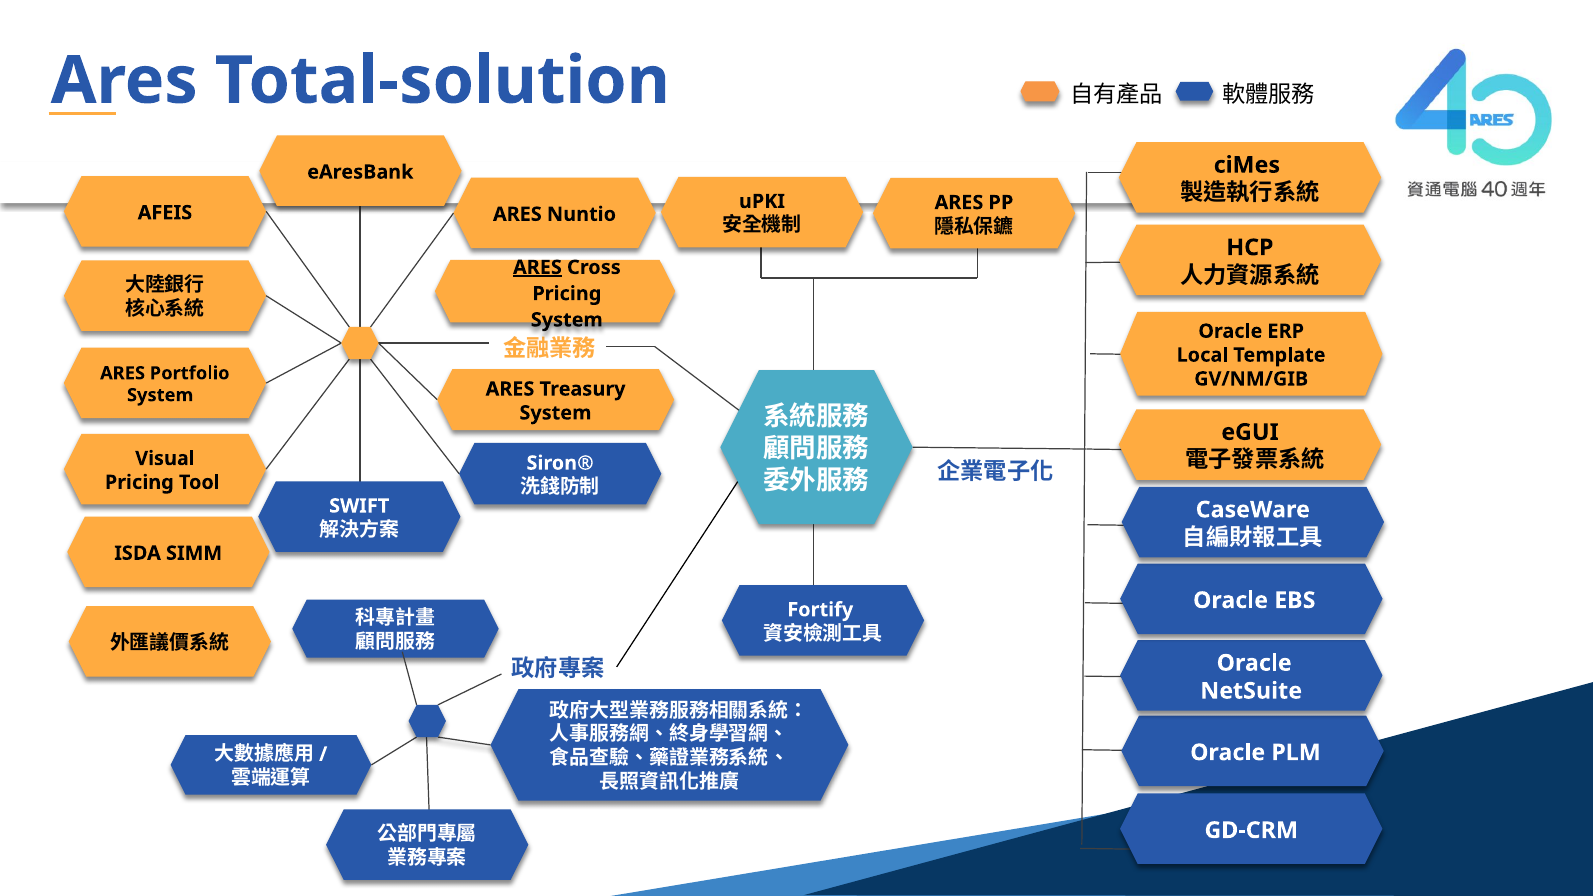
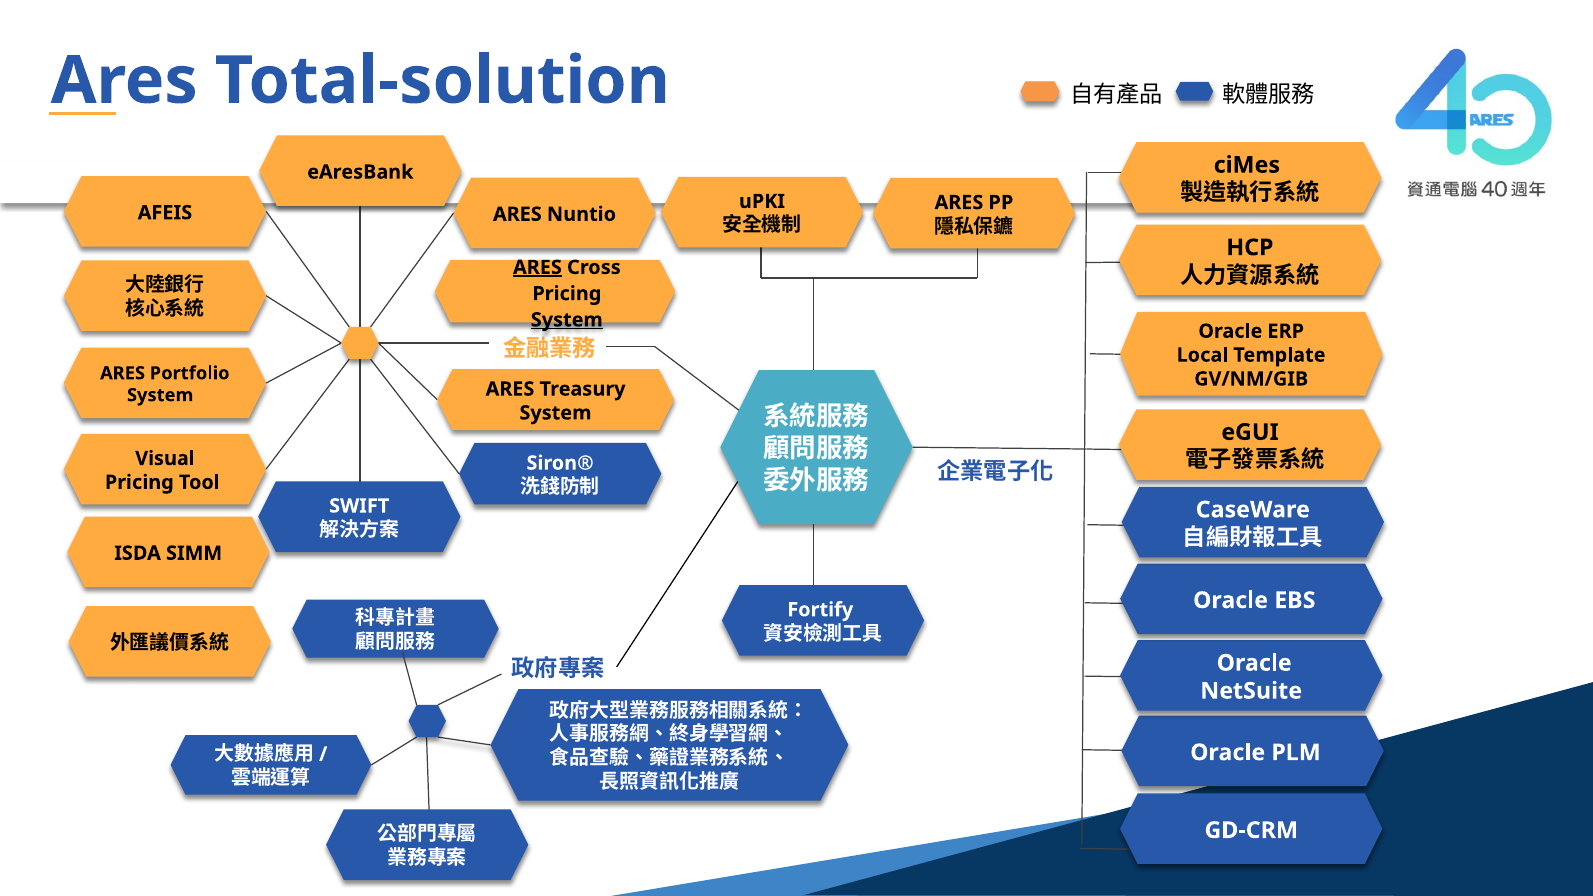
System underline: none -> present (567, 320)
